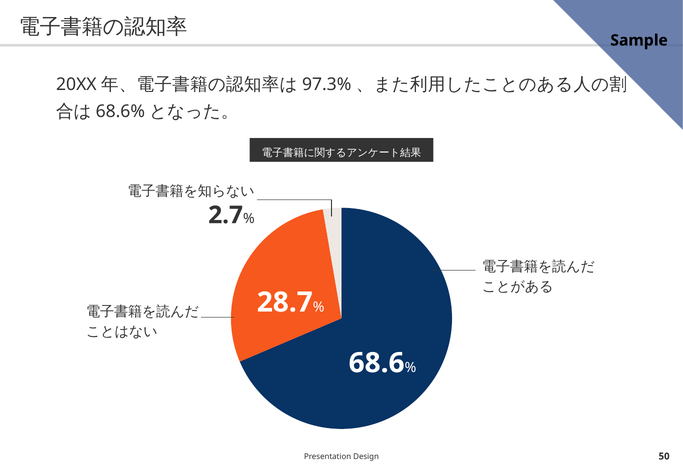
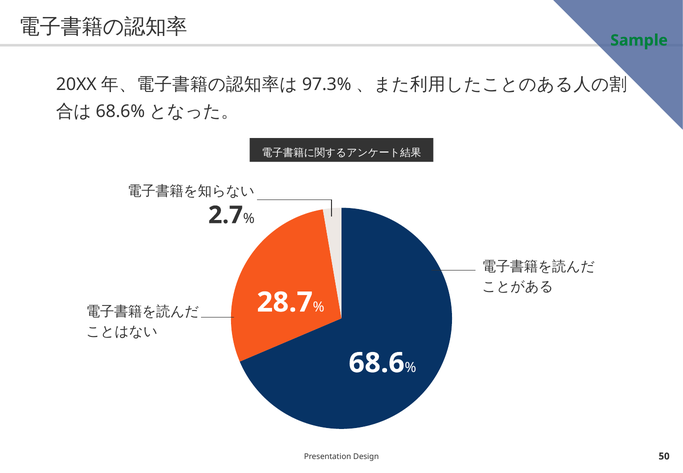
Sample colour: black -> green (639, 40)
